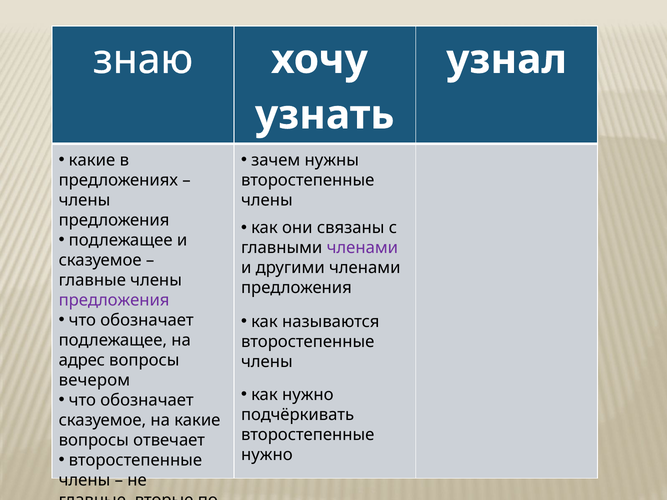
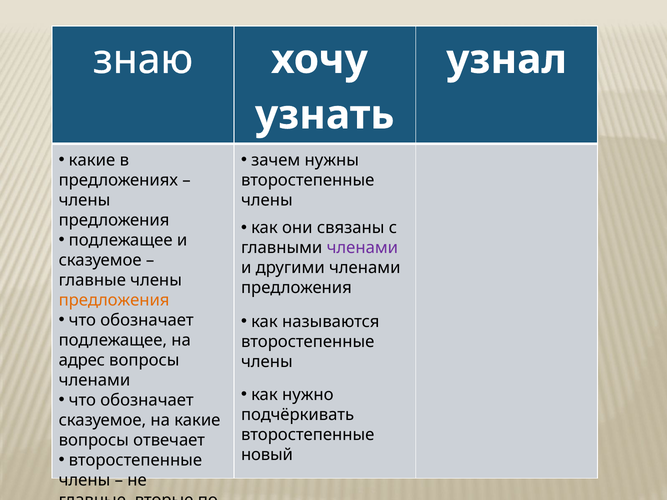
предложения colour: purple -> orange (114, 300)
вечером: вечером -> членами (94, 380)
нужно: нужно -> новый (267, 455)
